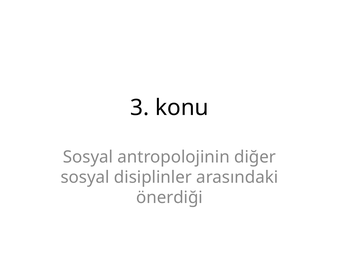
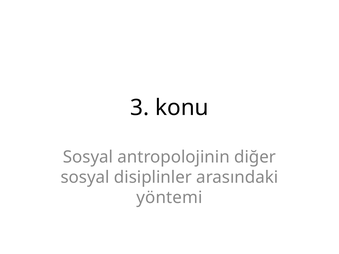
önerdiği: önerdiği -> yöntemi (169, 198)
